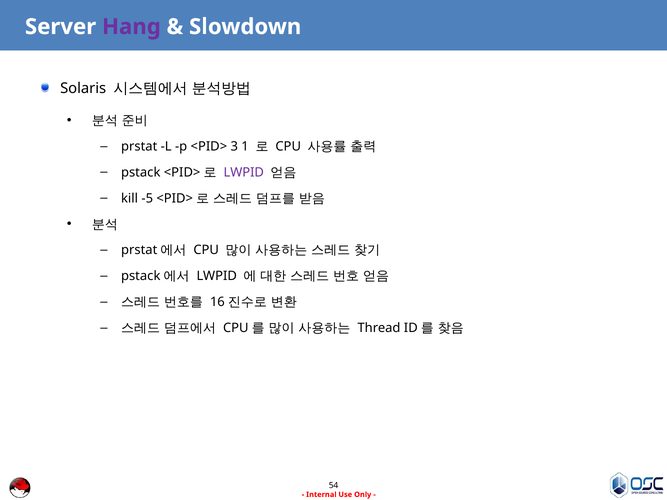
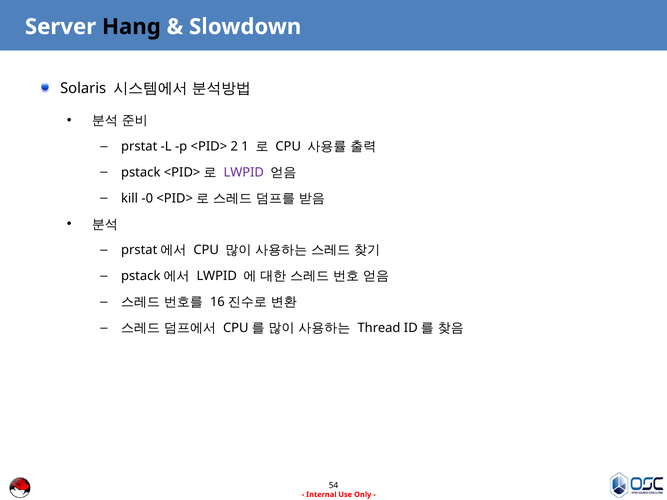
Hang colour: purple -> black (131, 27)
3: 3 -> 2 (234, 147)
-5: -5 -> -0 (147, 198)
